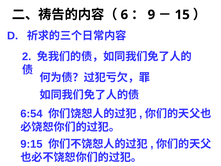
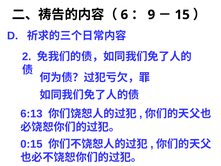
6:54: 6:54 -> 6:13 (31, 114)
9:15: 9:15 -> 0:15 (31, 144)
